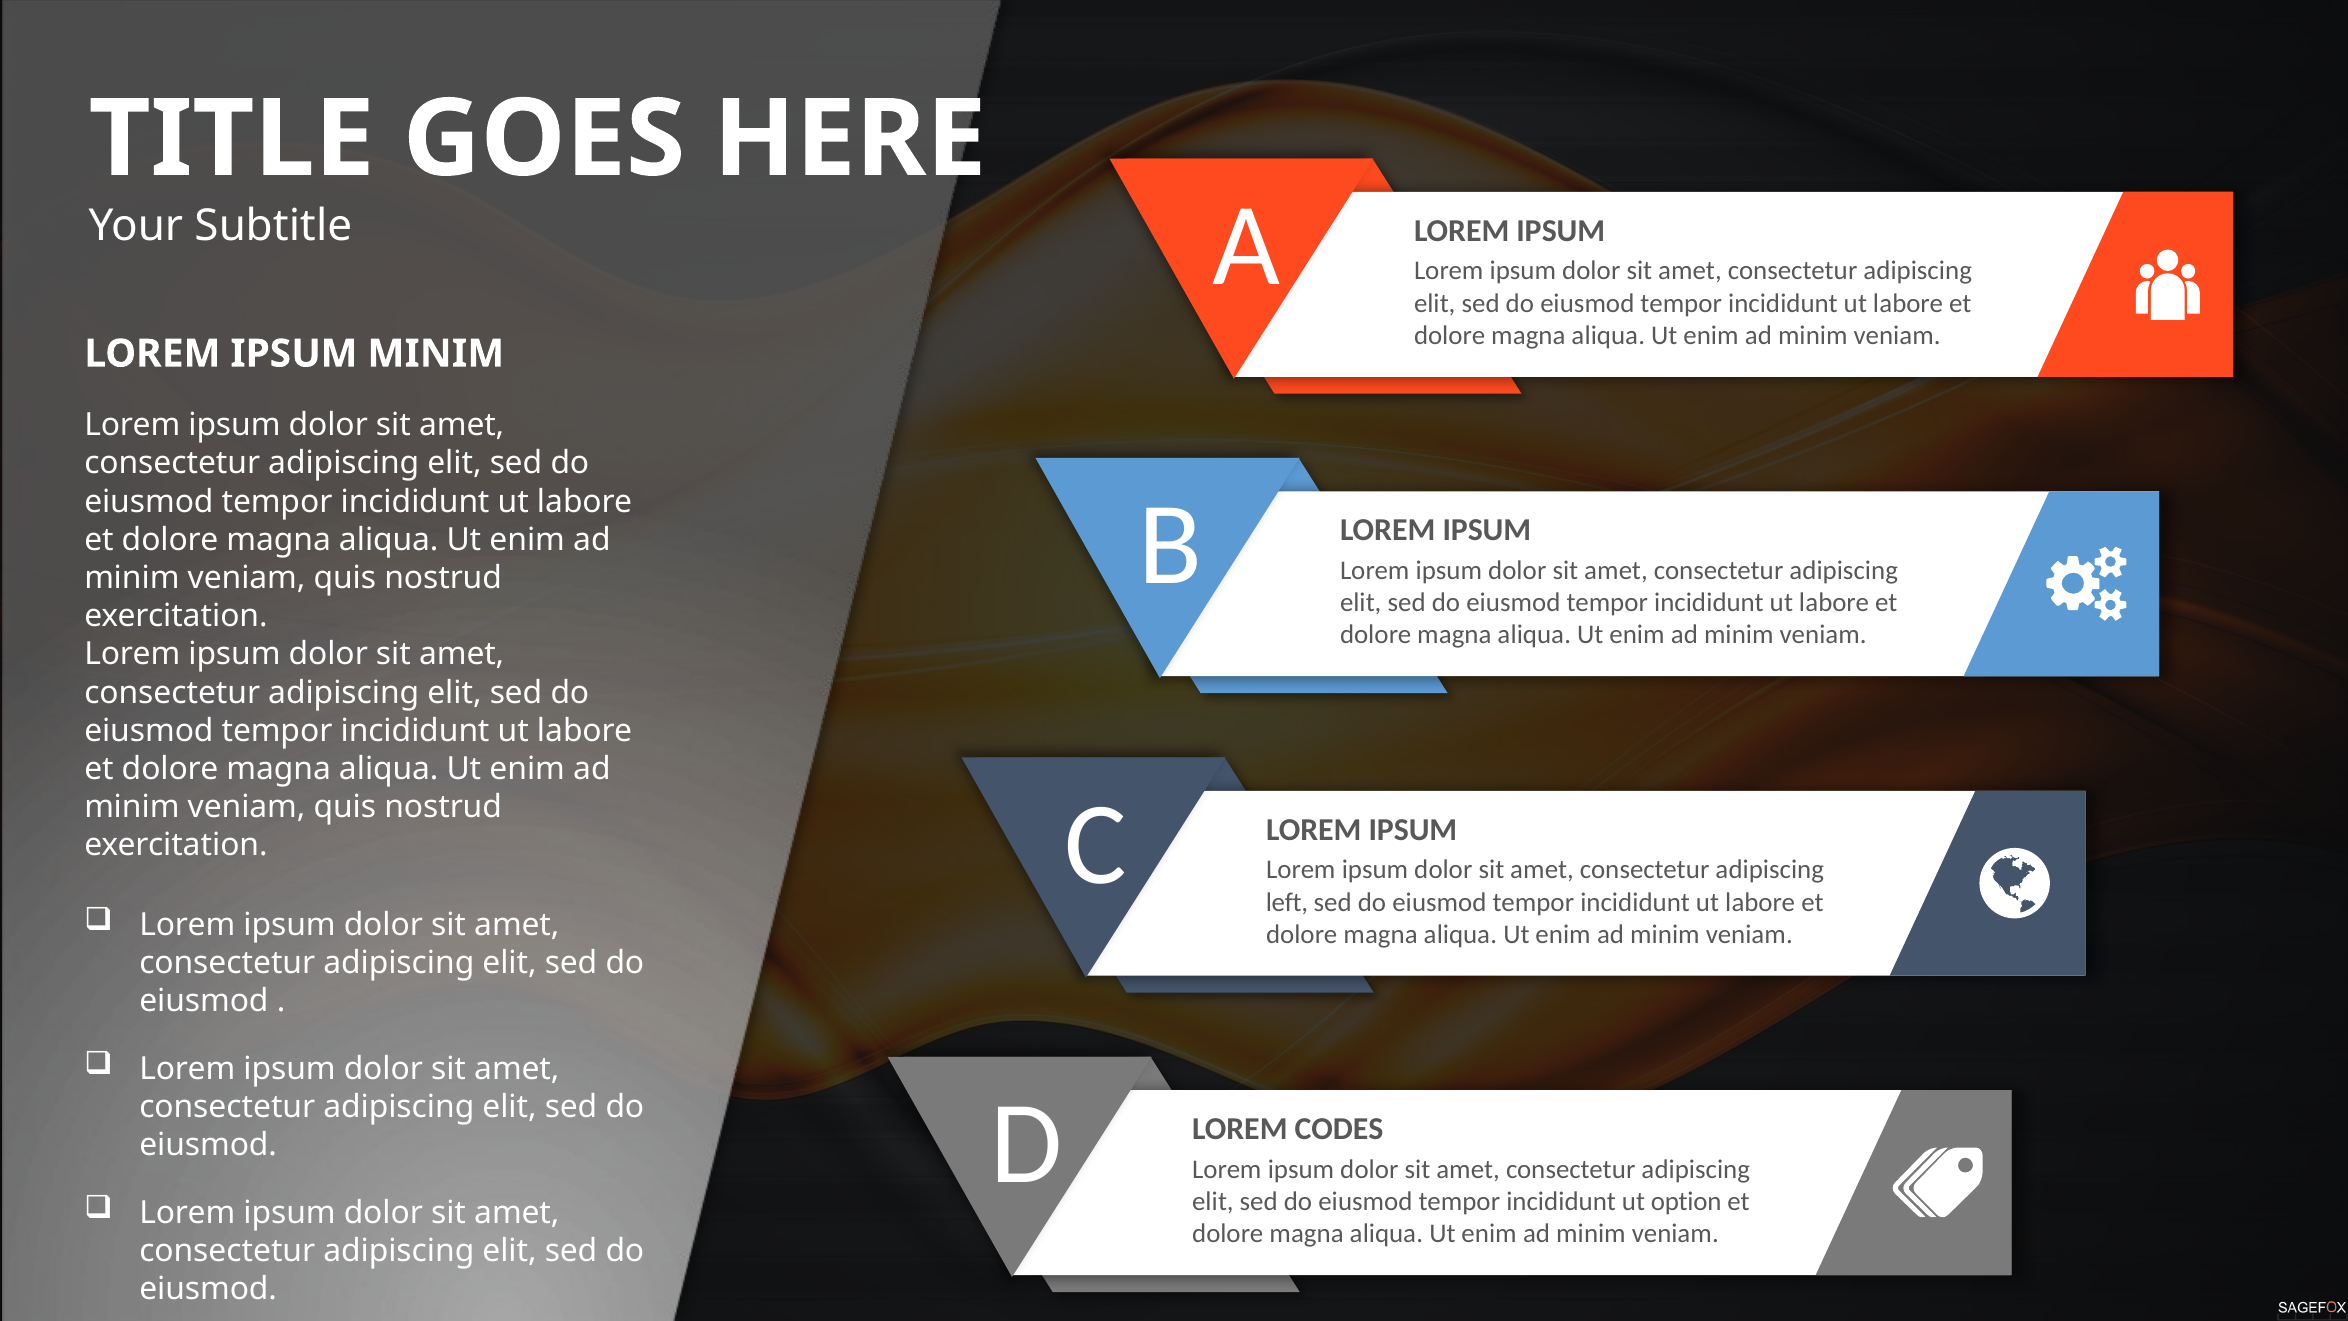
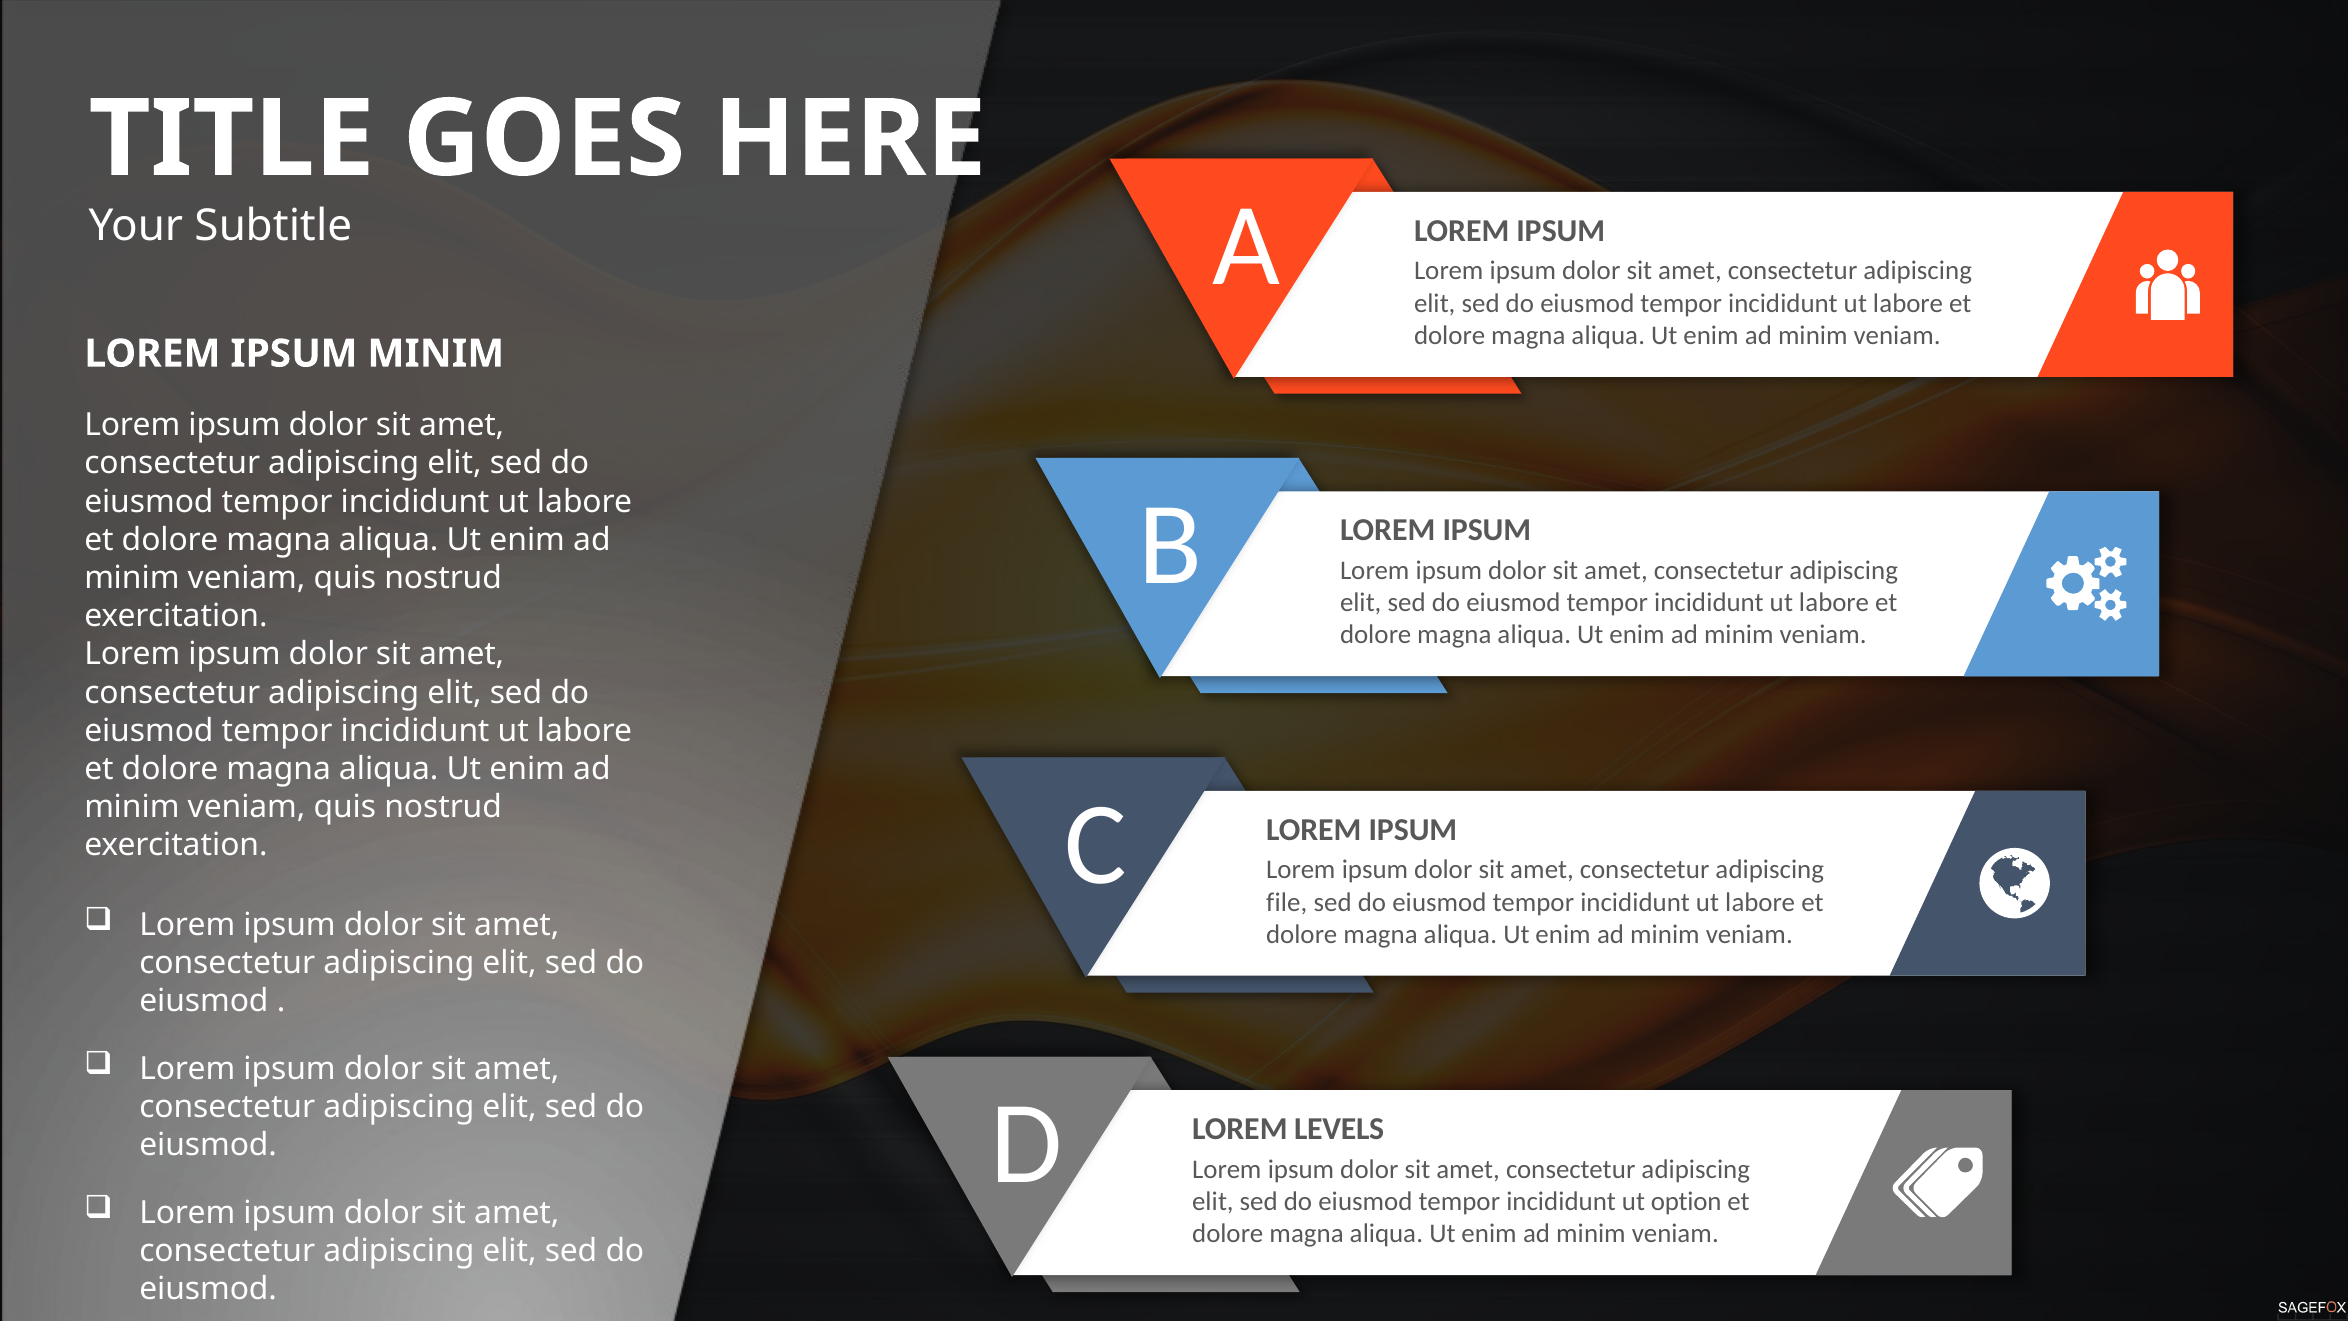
left: left -> file (1287, 902)
CODES: CODES -> LEVELS (1339, 1129)
